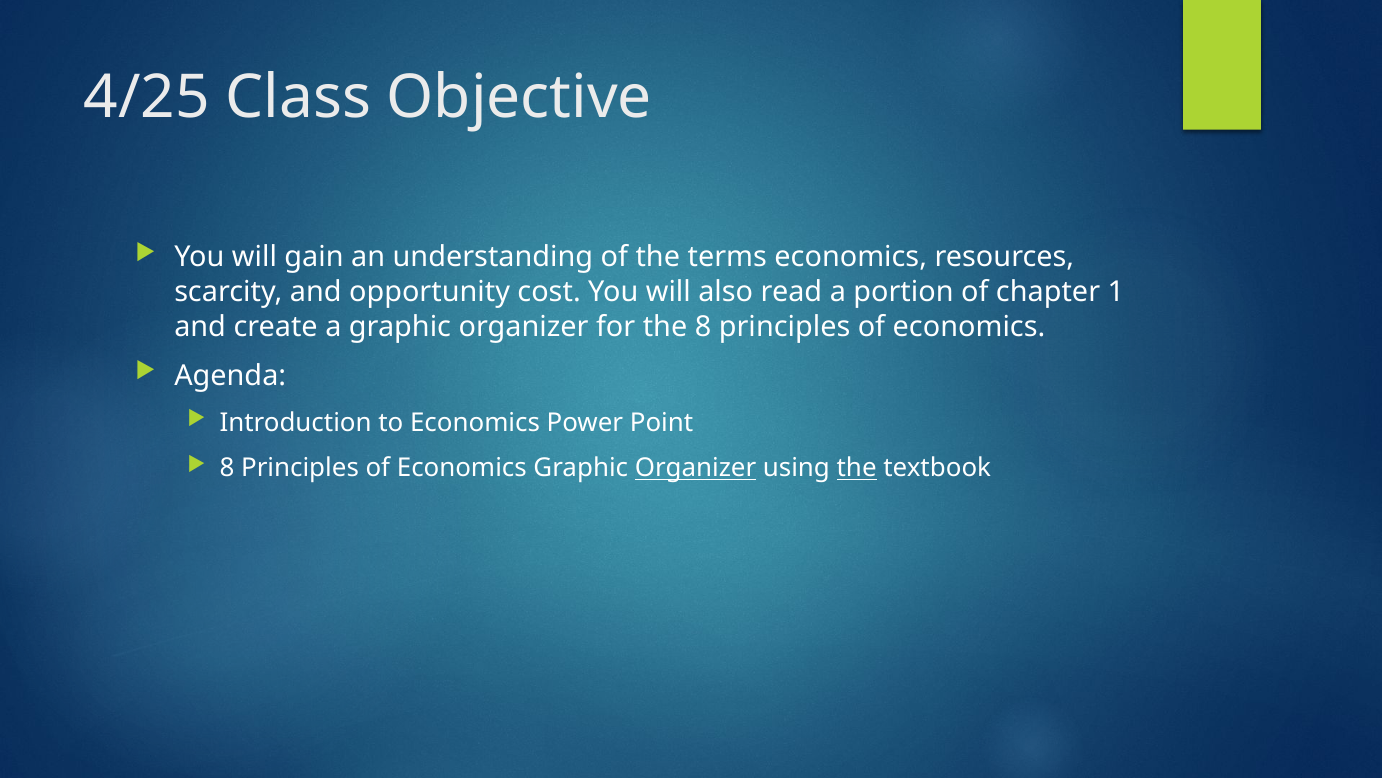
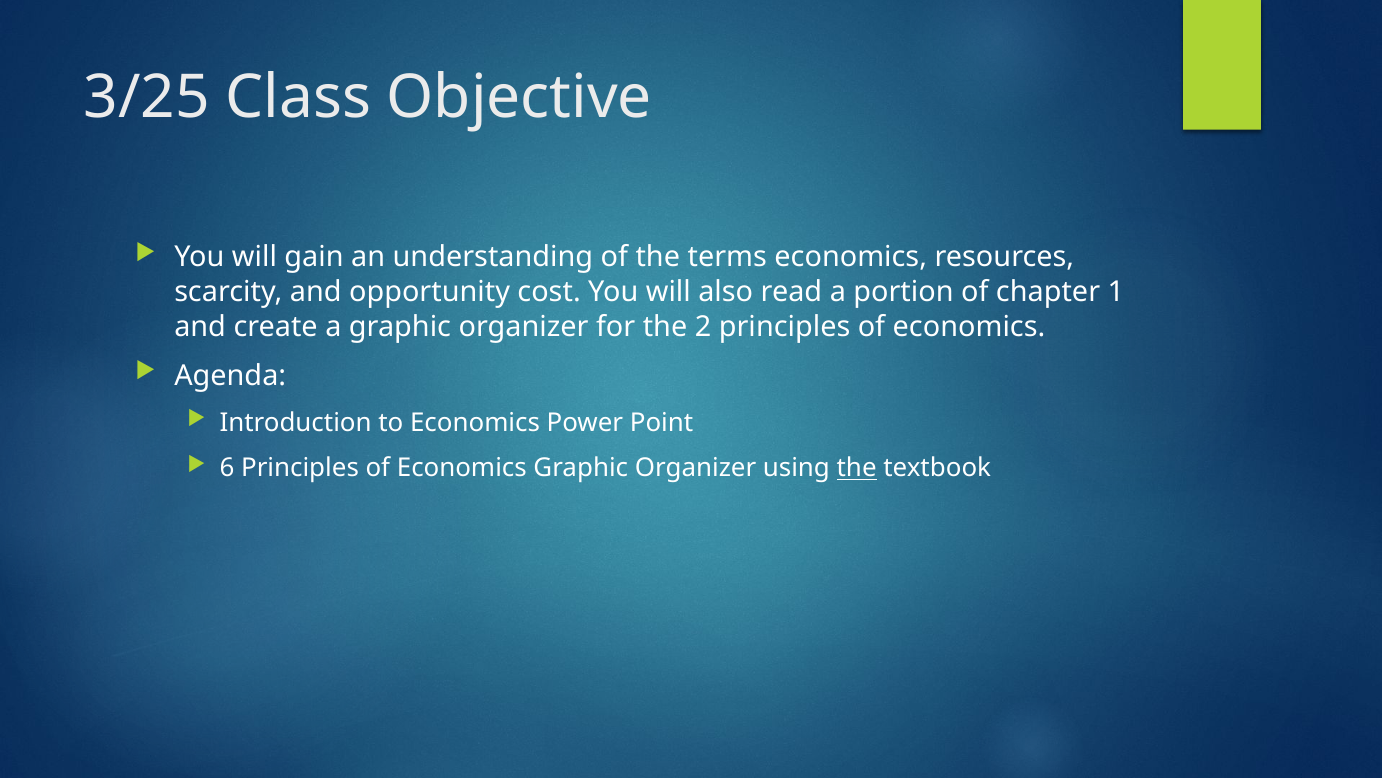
4/25: 4/25 -> 3/25 (147, 97)
the 8: 8 -> 2 (703, 326)
8: 8 -> 6 (227, 468)
Organizer underline: present -> none (696, 468)
